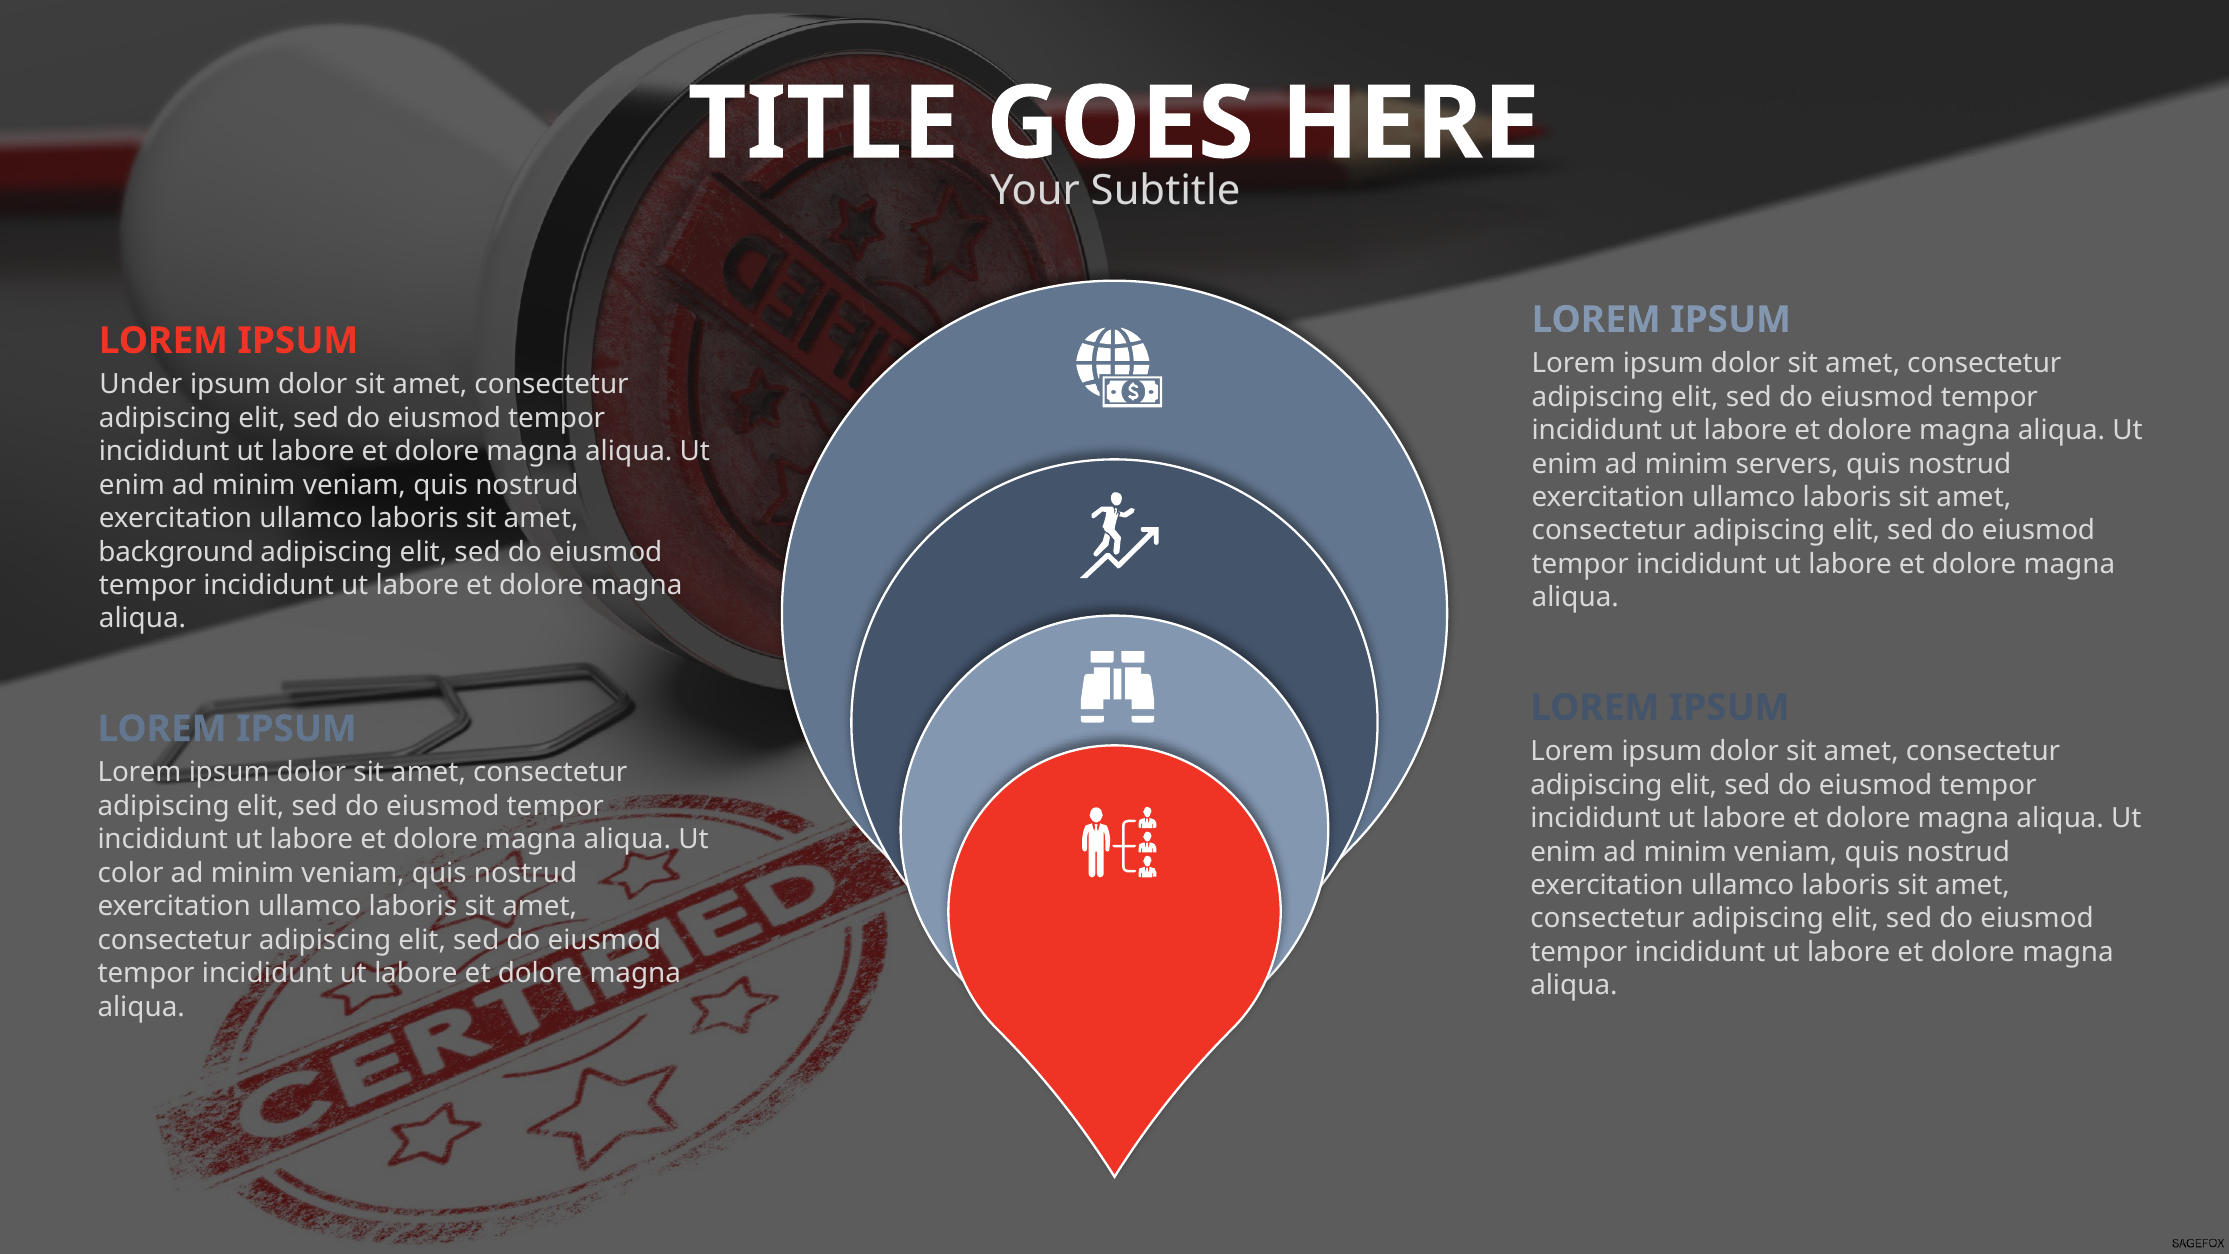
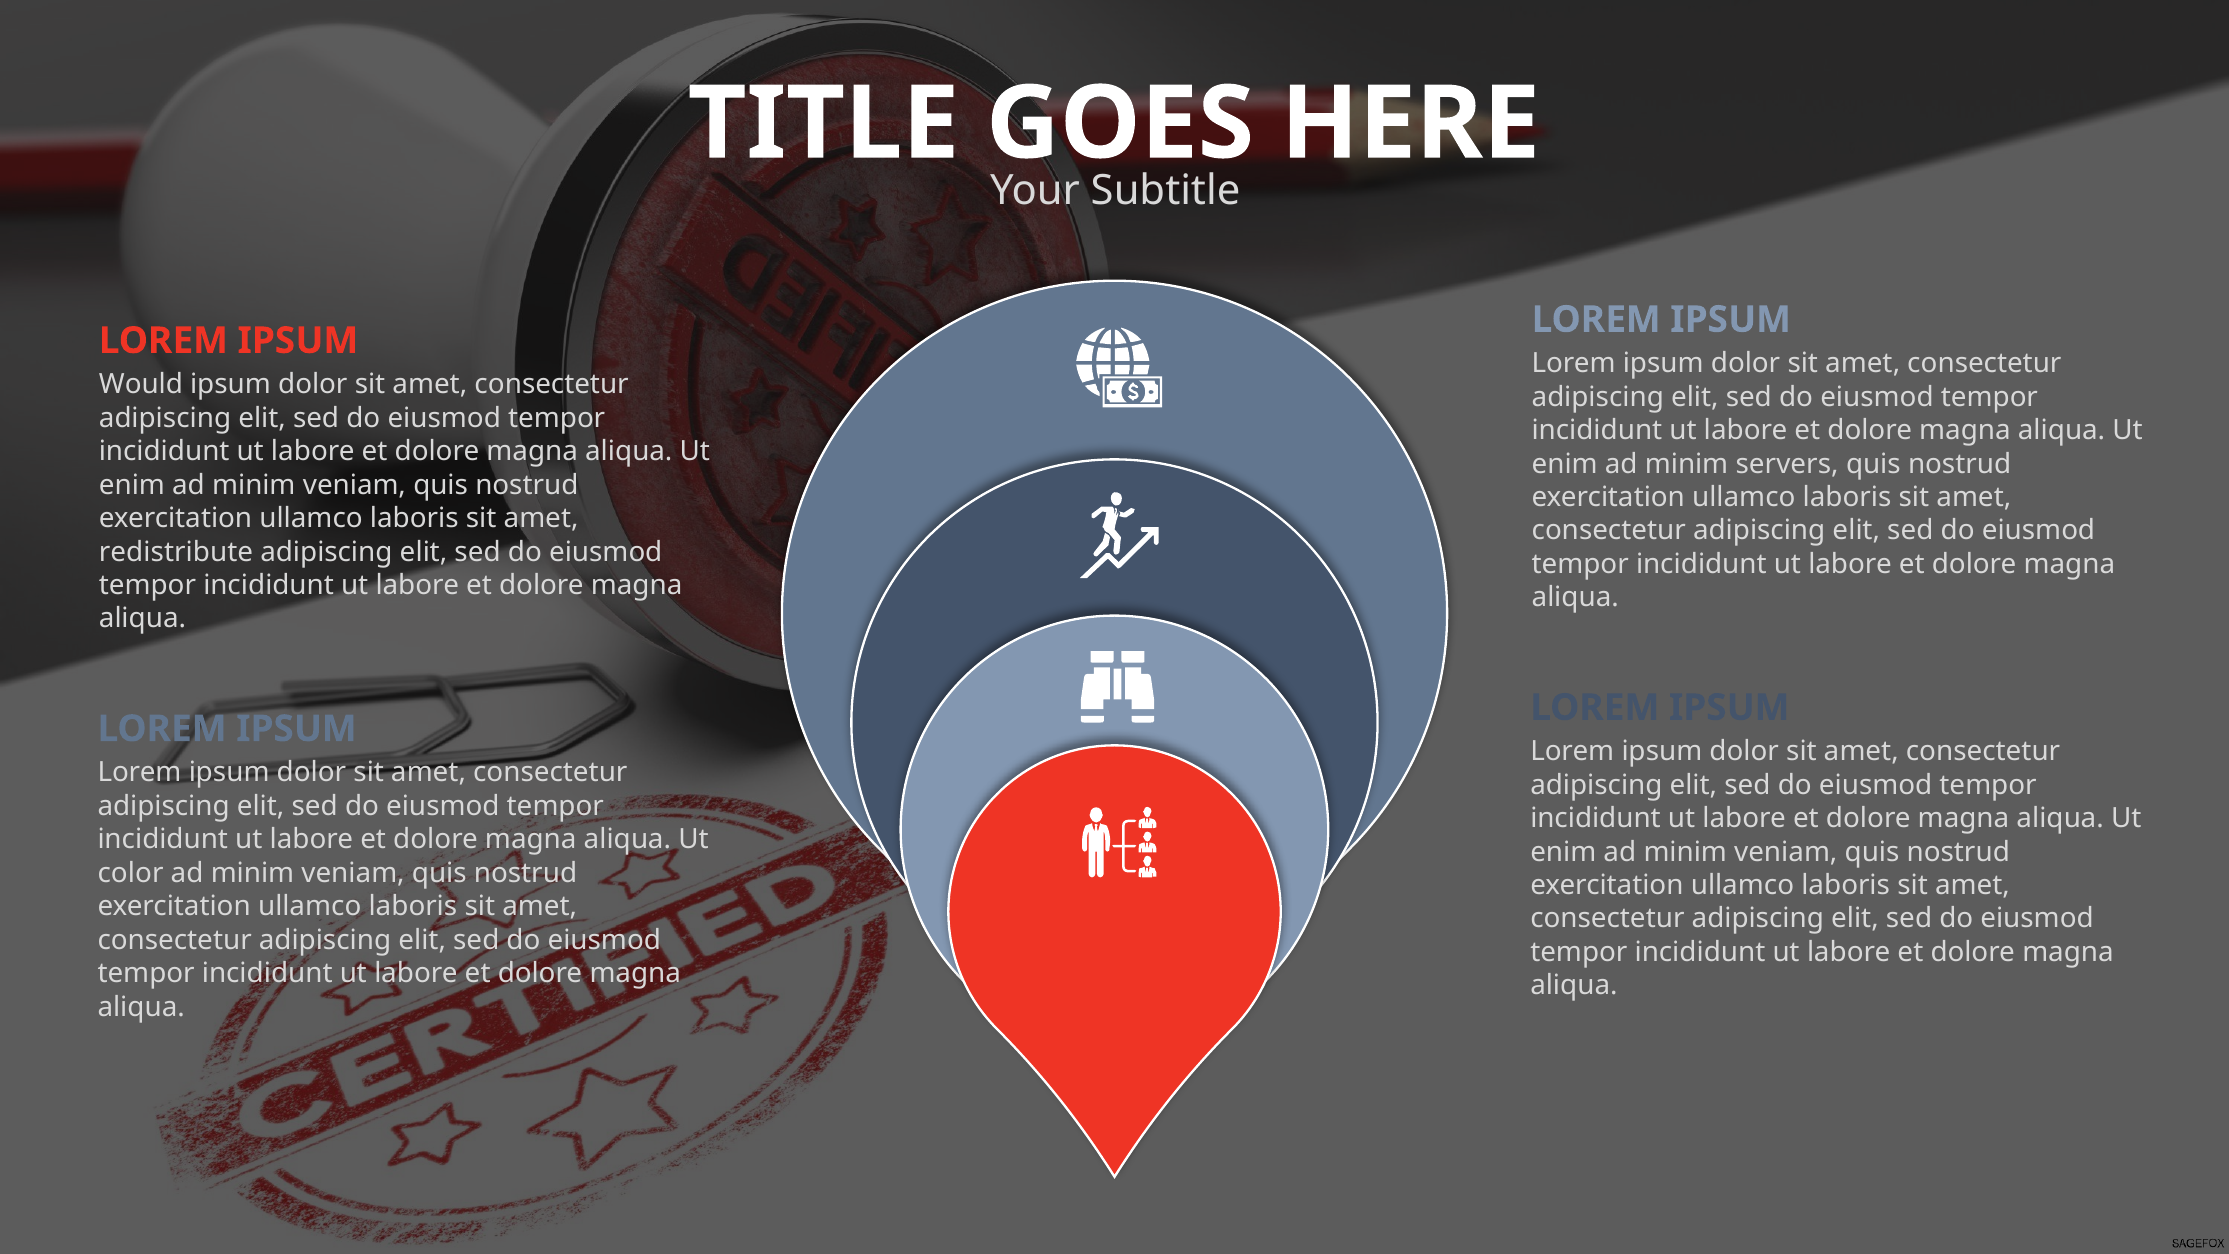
Under: Under -> Would (141, 385)
background: background -> redistribute (176, 552)
